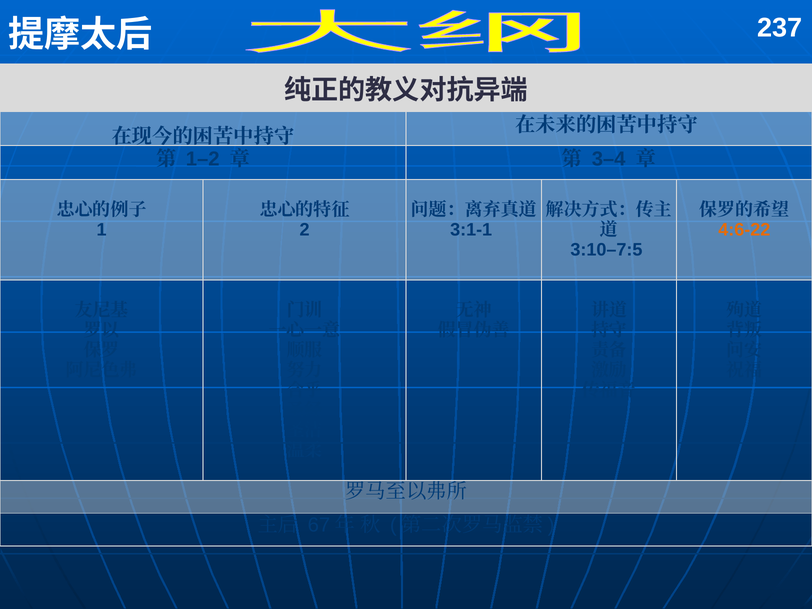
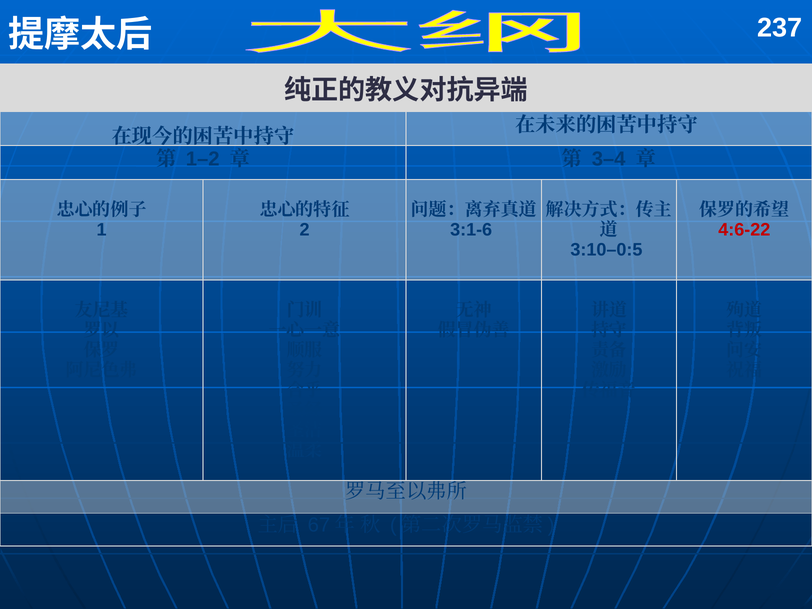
3:1-1: 3:1-1 -> 3:1-6 (471, 230)
4:6-22 colour: orange -> red (744, 230)
3:10–7:5: 3:10–7:5 -> 3:10–0:5 (606, 250)
